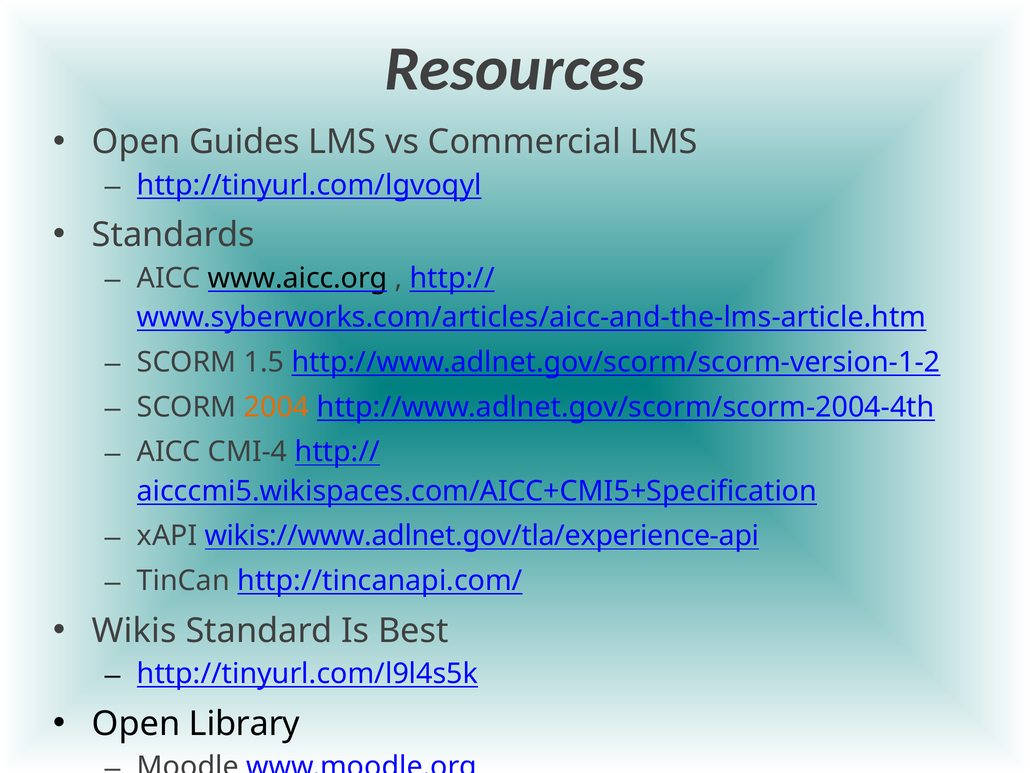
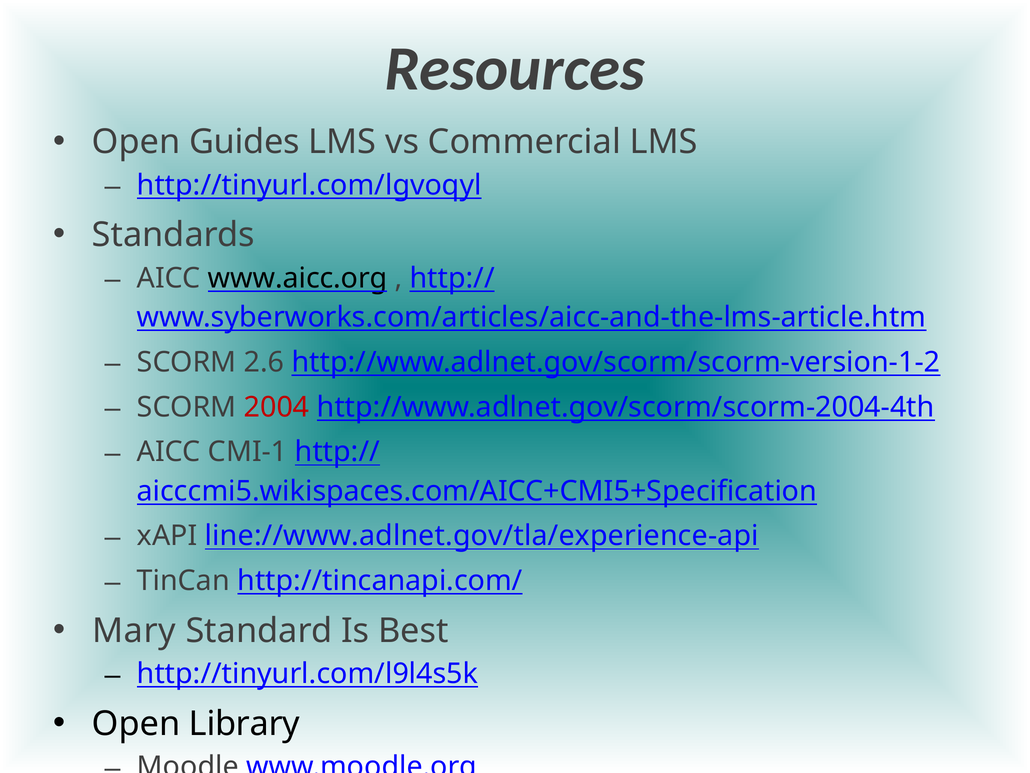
1.5: 1.5 -> 2.6 (264, 362)
2004 colour: orange -> red (277, 407)
CMI-4: CMI-4 -> CMI-1 (248, 452)
wikis://www.adlnet.gov/tla/experience-api: wikis://www.adlnet.gov/tla/experience-api -> line://www.adlnet.gov/tla/experience-api (482, 536)
Wikis: Wikis -> Mary (134, 630)
